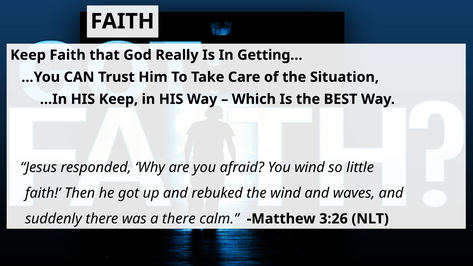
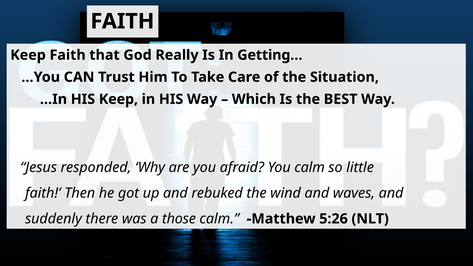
You wind: wind -> calm (310, 167)
a there: there -> those (179, 219)
3:26: 3:26 -> 5:26 (334, 219)
